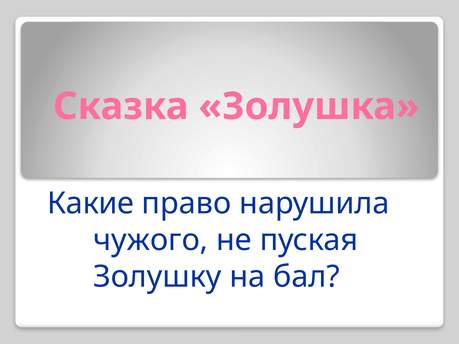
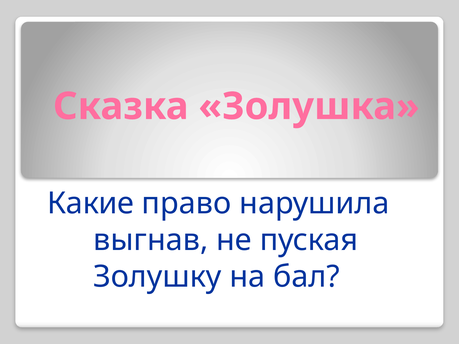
чужого: чужого -> выгнав (151, 240)
